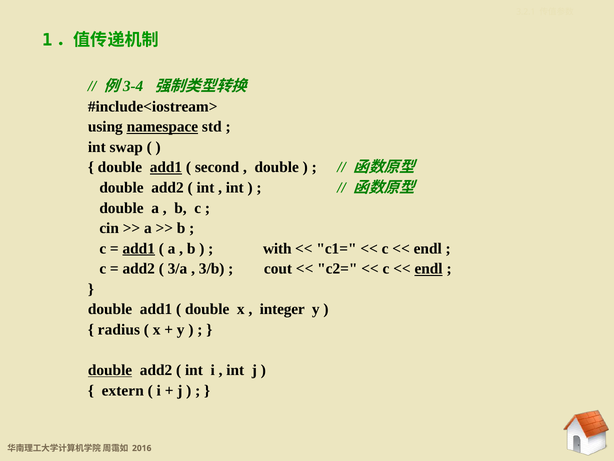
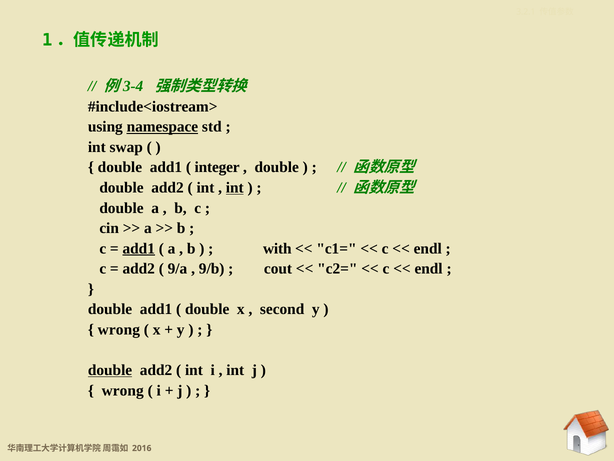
add1 underline: present -> none (166, 167)
second: second -> integer (217, 167)
int underline: none -> present (235, 187)
3/a: 3/a -> 9/a (177, 268)
3/b: 3/b -> 9/b (212, 268)
endl underline: present -> none (429, 268)
integer: integer -> second (282, 309)
radius: radius -> wrong (119, 329)
extern: extern -> wrong (123, 390)
